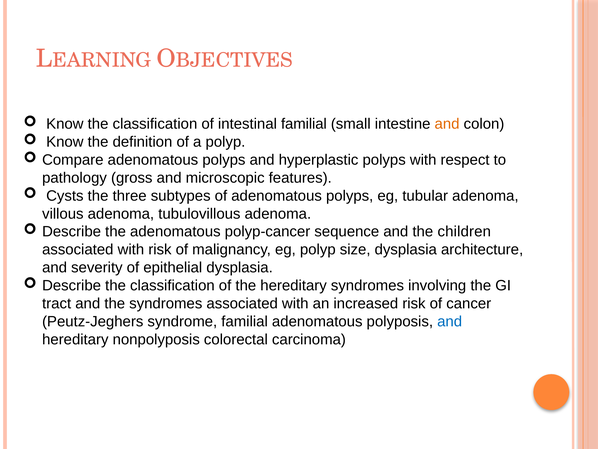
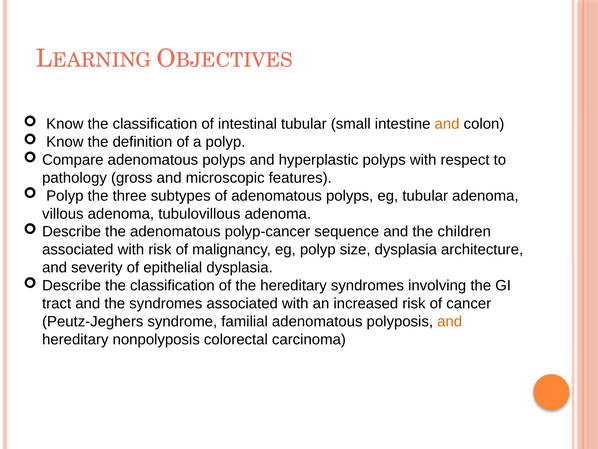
intestinal familial: familial -> tubular (304, 124)
Cysts: Cysts -> Polyp (65, 196)
and colour: blue -> orange (450, 321)
